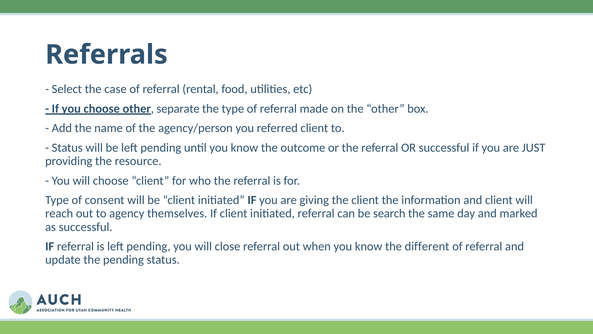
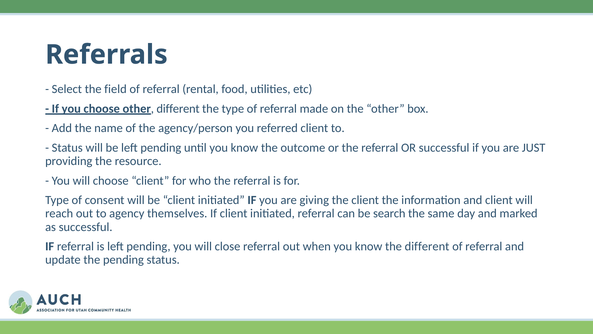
case: case -> field (115, 89)
other separate: separate -> different (178, 109)
